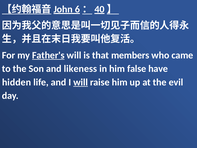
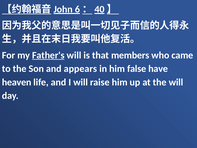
likeness: likeness -> appears (80, 69)
hidden: hidden -> heaven (17, 82)
will underline: present -> none (81, 82)
the evil: evil -> will (176, 82)
